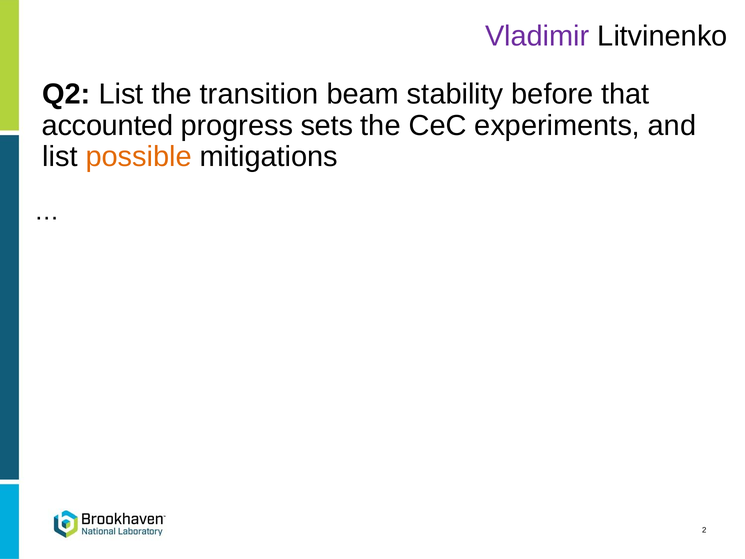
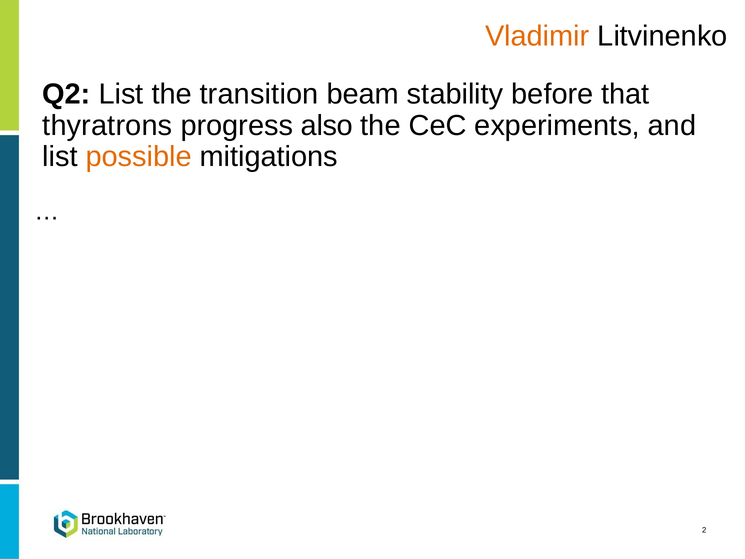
Vladimir colour: purple -> orange (537, 36)
accounted: accounted -> thyratrons (107, 125)
sets: sets -> also (327, 125)
